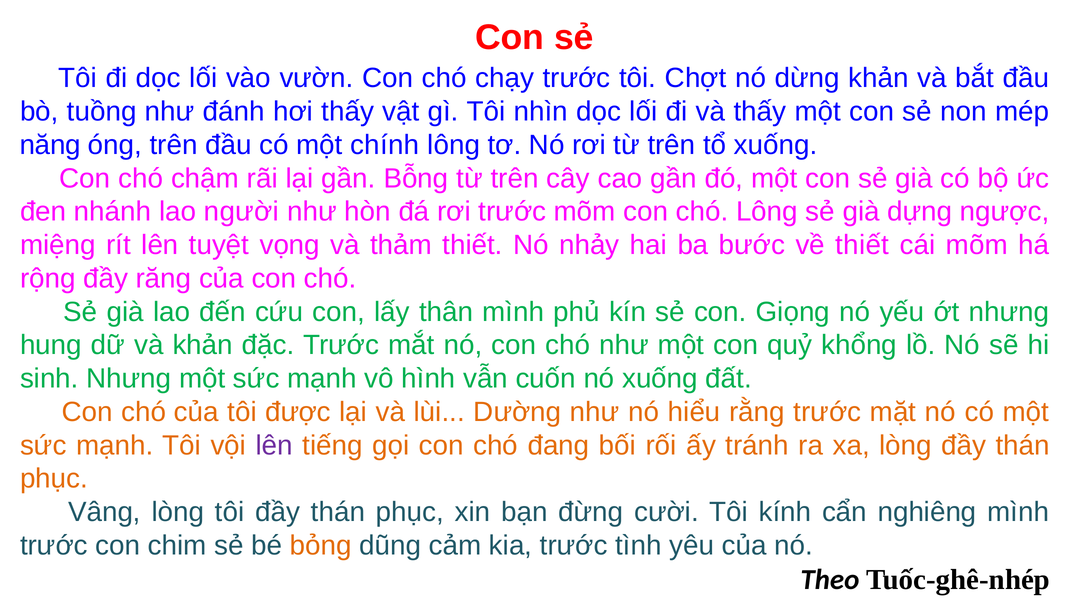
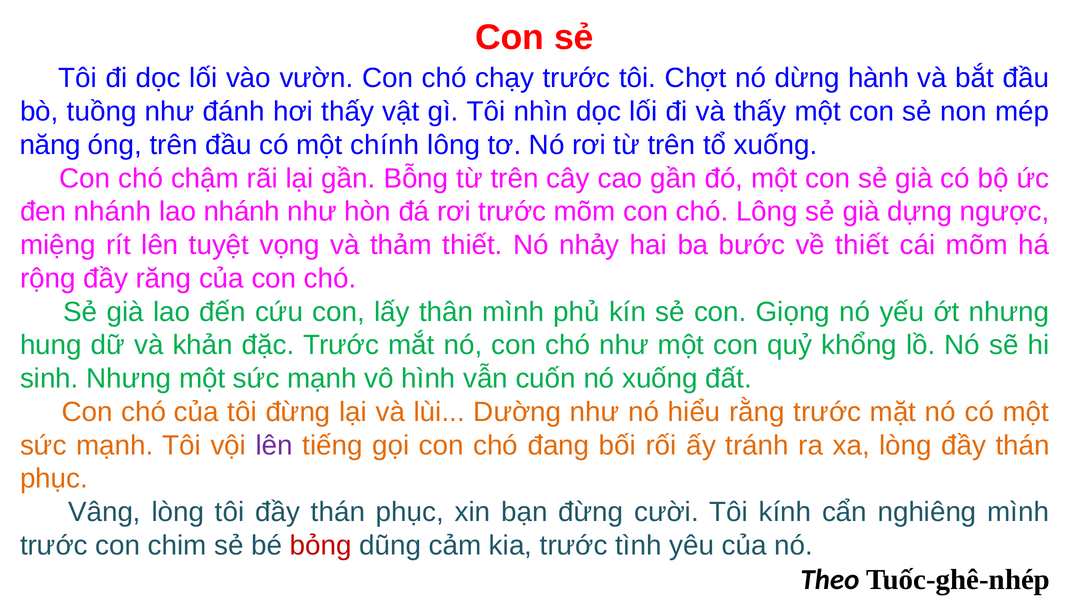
dừng khản: khản -> hành (879, 78)
lao người: người -> nhánh (242, 212)
tôi được: được -> đừng (298, 412)
bỏng colour: orange -> red (321, 546)
